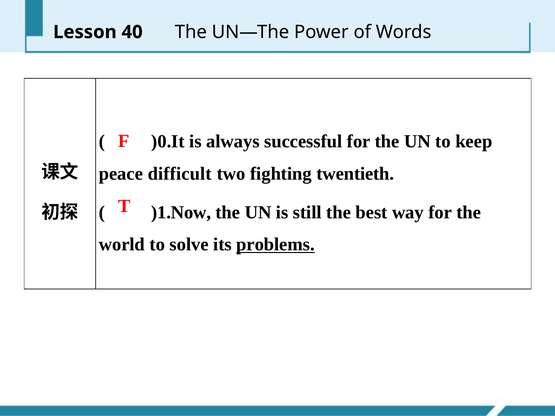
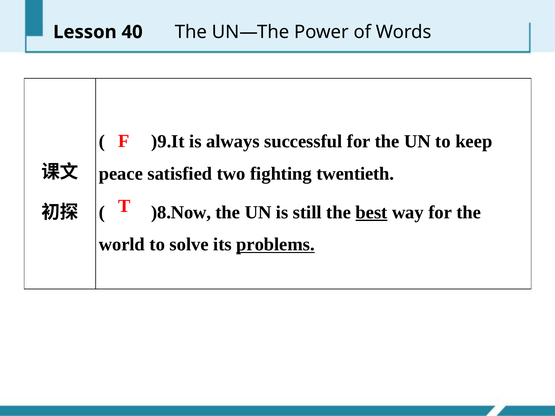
)0.It: )0.It -> )9.It (168, 142)
difficult: difficult -> satisfied (180, 174)
)1.Now: )1.Now -> )8.Now (181, 213)
best underline: none -> present (372, 213)
